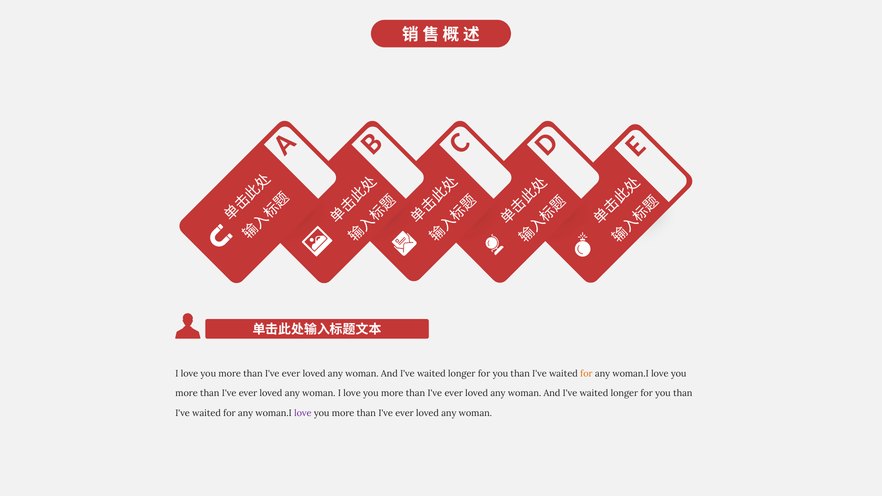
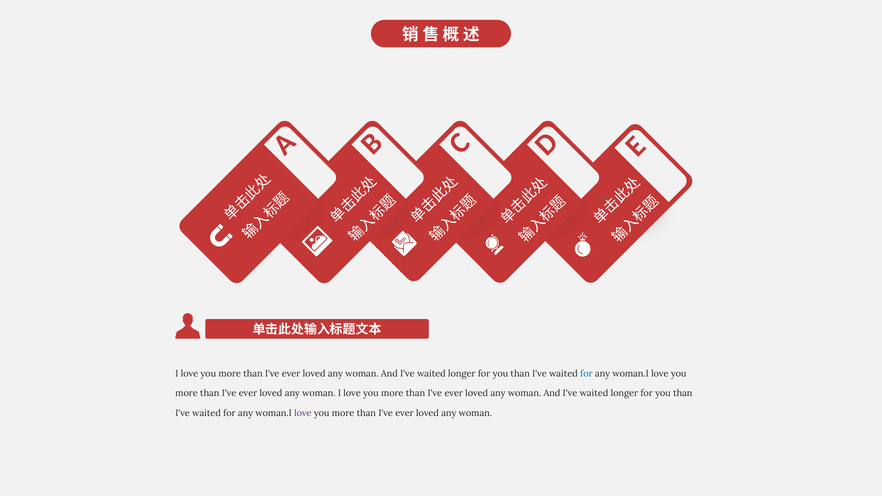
for colour: orange -> blue (586, 374)
